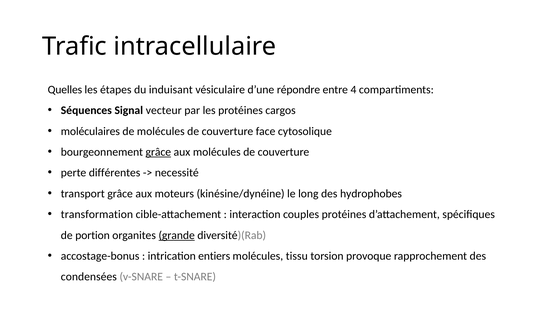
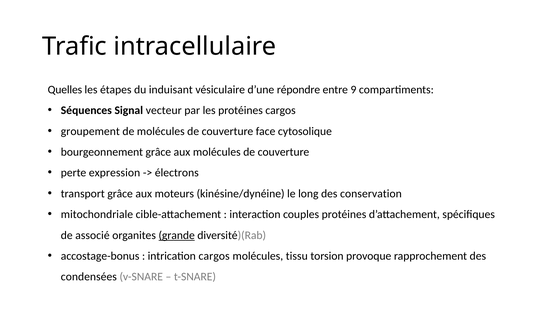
4: 4 -> 9 (353, 90)
moléculaires: moléculaires -> groupement (90, 131)
grâce underline: present -> none (158, 152)
différentes: différentes -> expression (115, 173)
necessité: necessité -> électrons (177, 173)
hydrophobes: hydrophobes -> conservation (371, 194)
transformation: transformation -> mitochondriale (97, 215)
portion: portion -> associé (92, 235)
intrication entiers: entiers -> cargos (214, 256)
